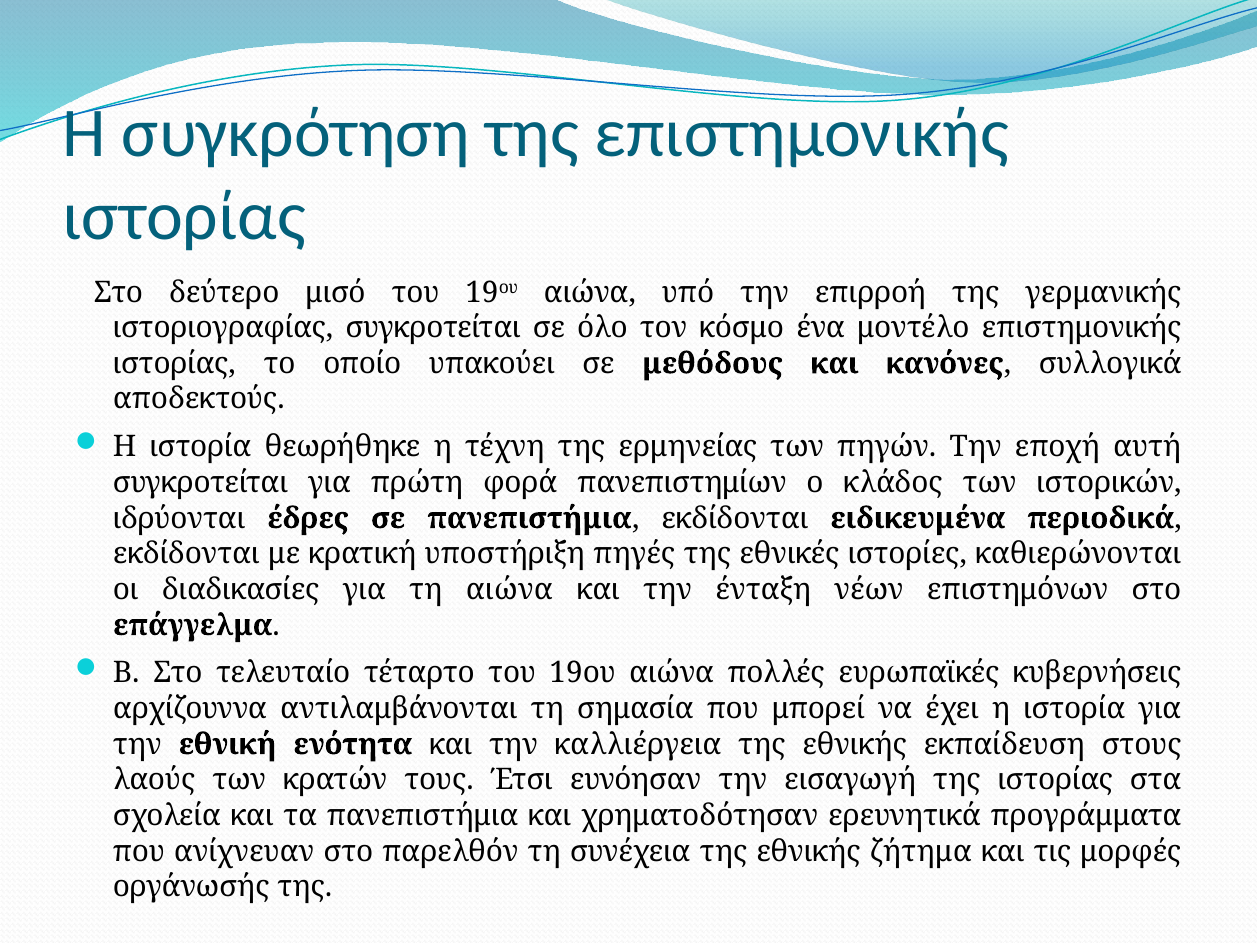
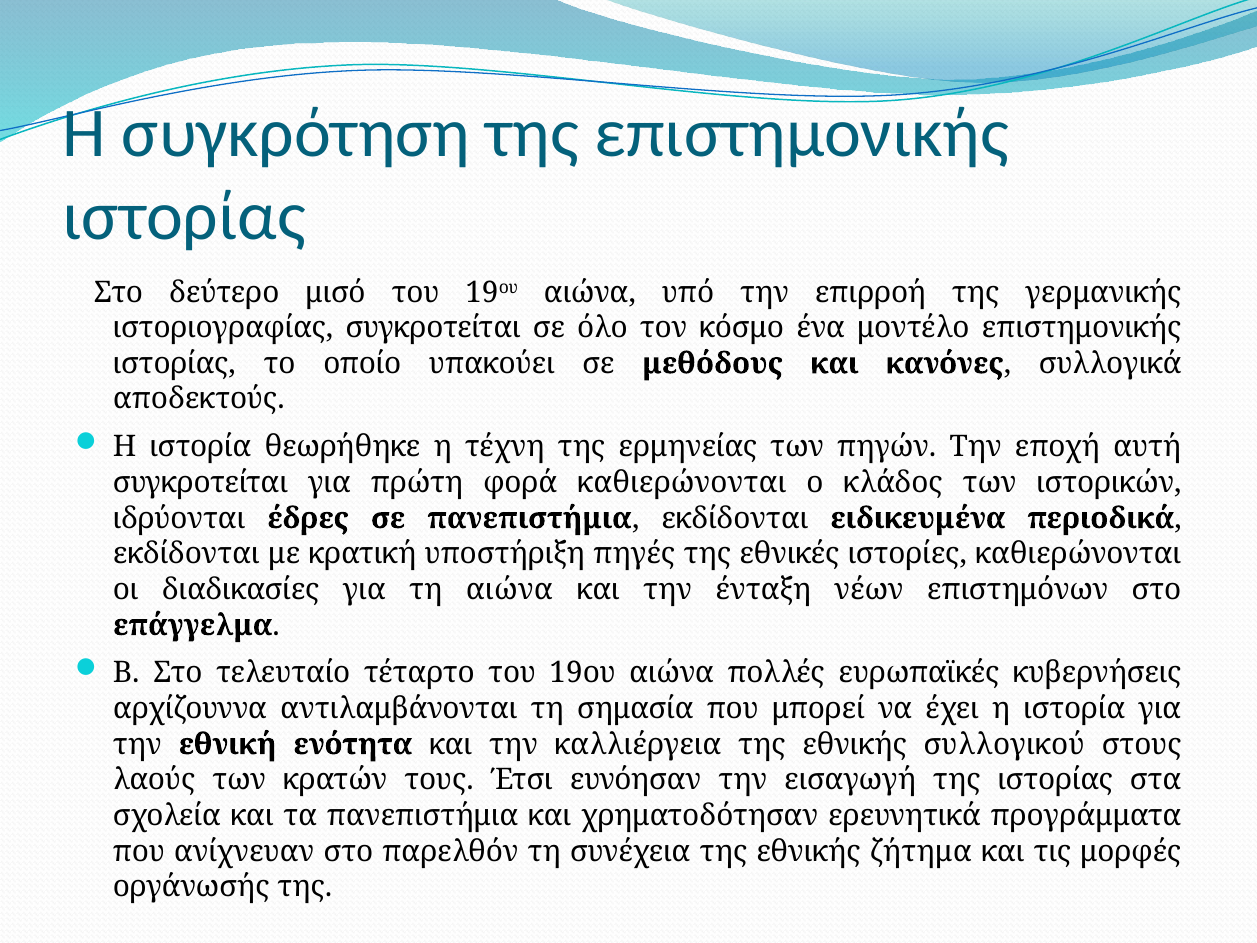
φορά πανεπιστημίων: πανεπιστημίων -> καθιερώνονται (682, 483)
εκπαίδευση: εκπαίδευση -> συλλογικού (1004, 744)
